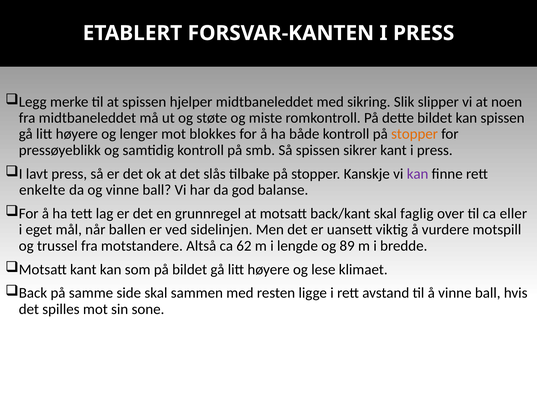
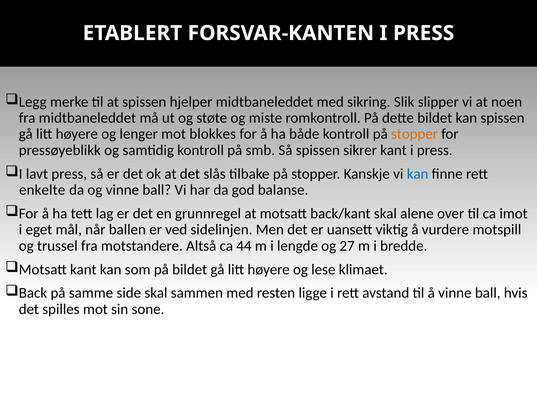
kan colour: purple -> blue (418, 174)
faglig: faglig -> alene (417, 213)
eller: eller -> imot (514, 213)
62: 62 -> 44 (244, 246)
89: 89 -> 27 (347, 246)
